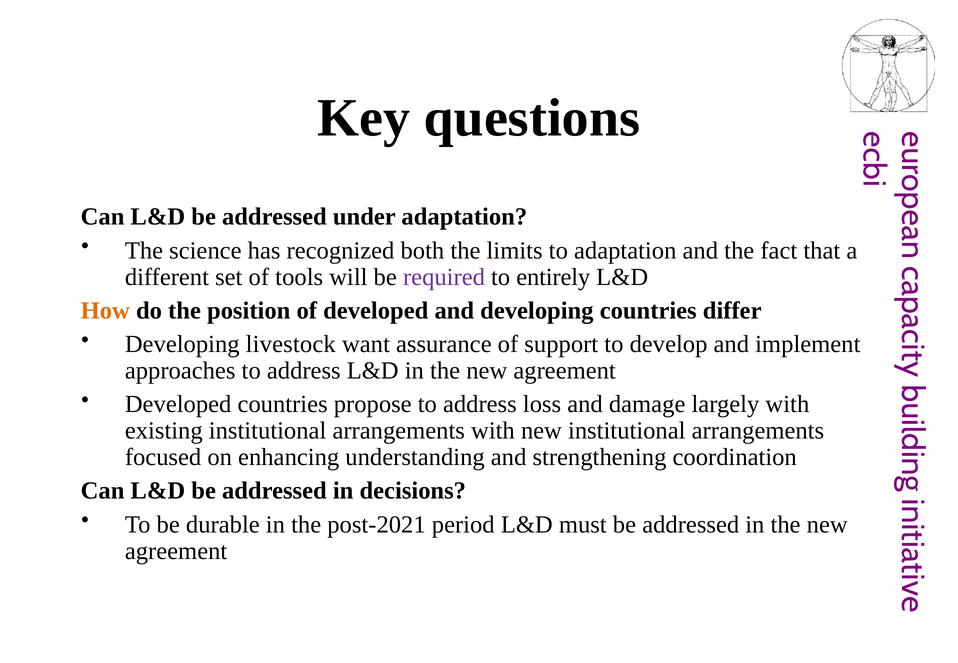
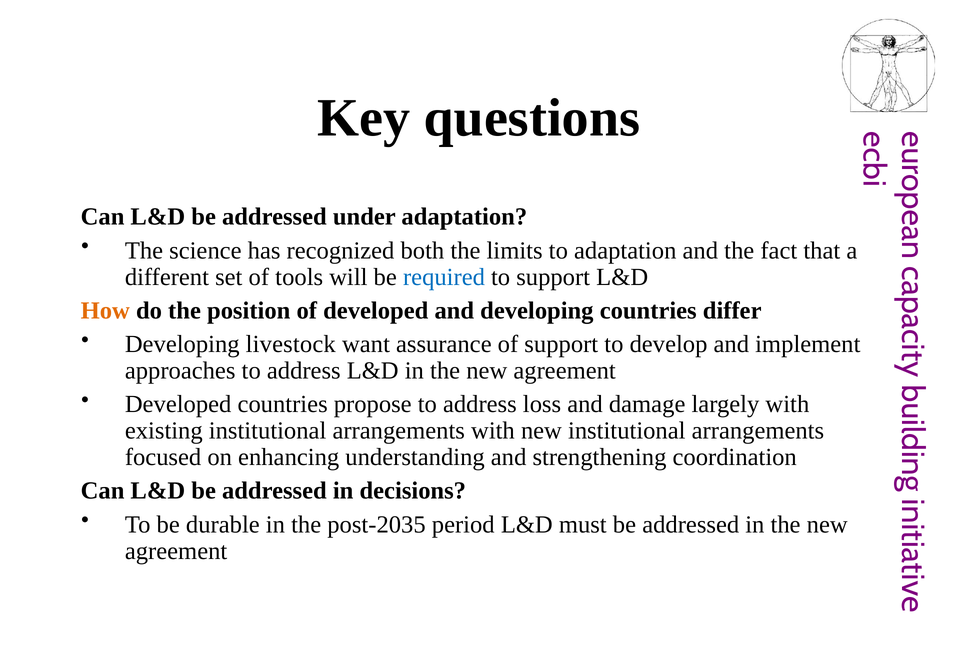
required colour: purple -> blue (444, 277)
to entirely: entirely -> support (553, 277)
post-2021: post-2021 -> post-2035 (377, 525)
